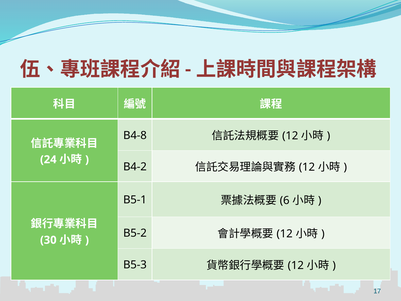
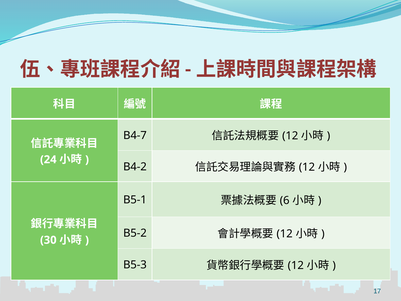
B4-8: B4-8 -> B4-7 (135, 135)
